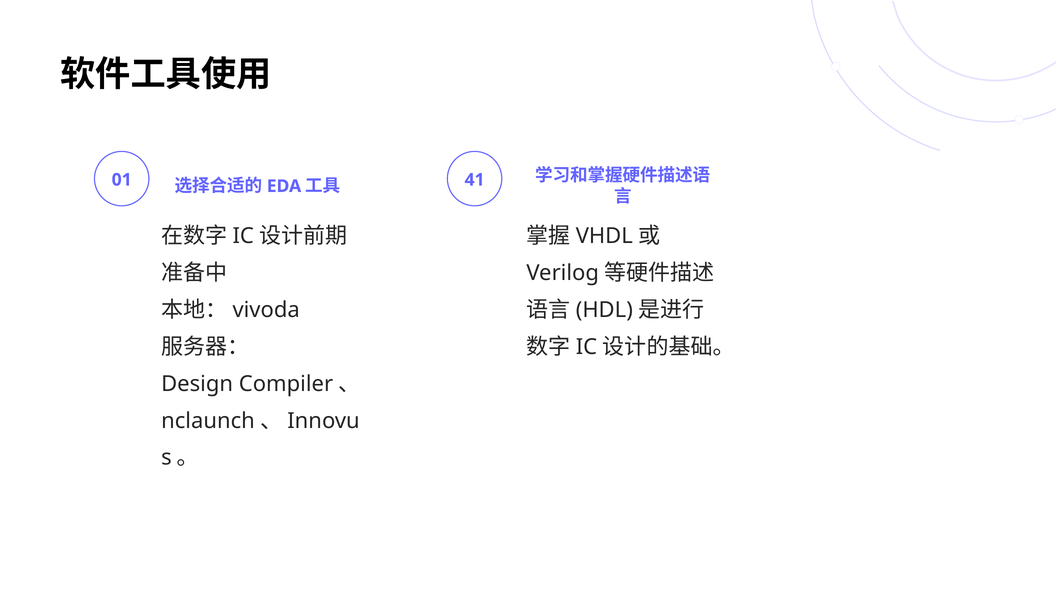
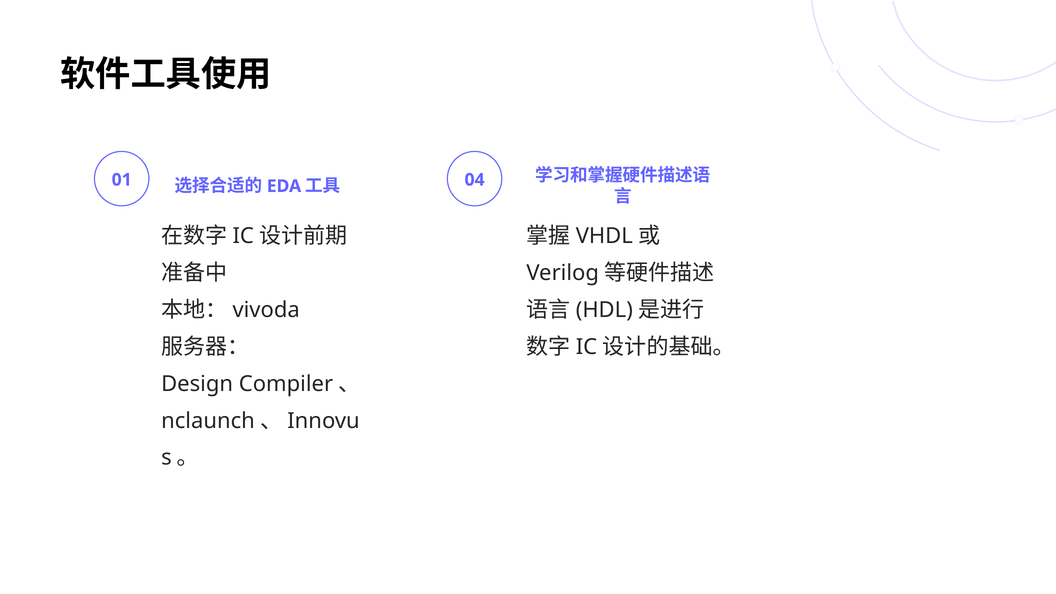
41: 41 -> 04 (475, 180)
